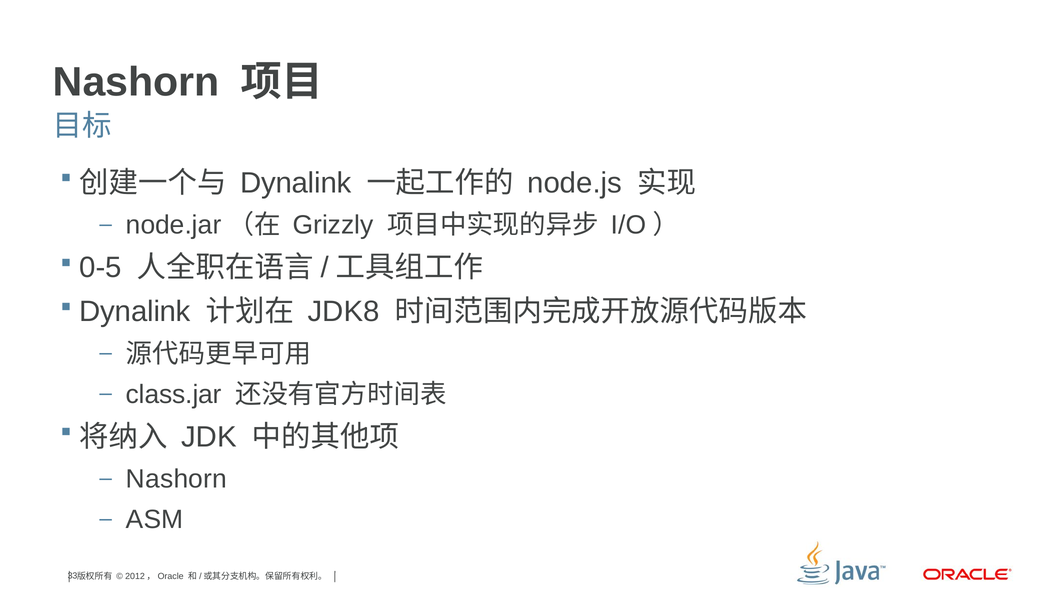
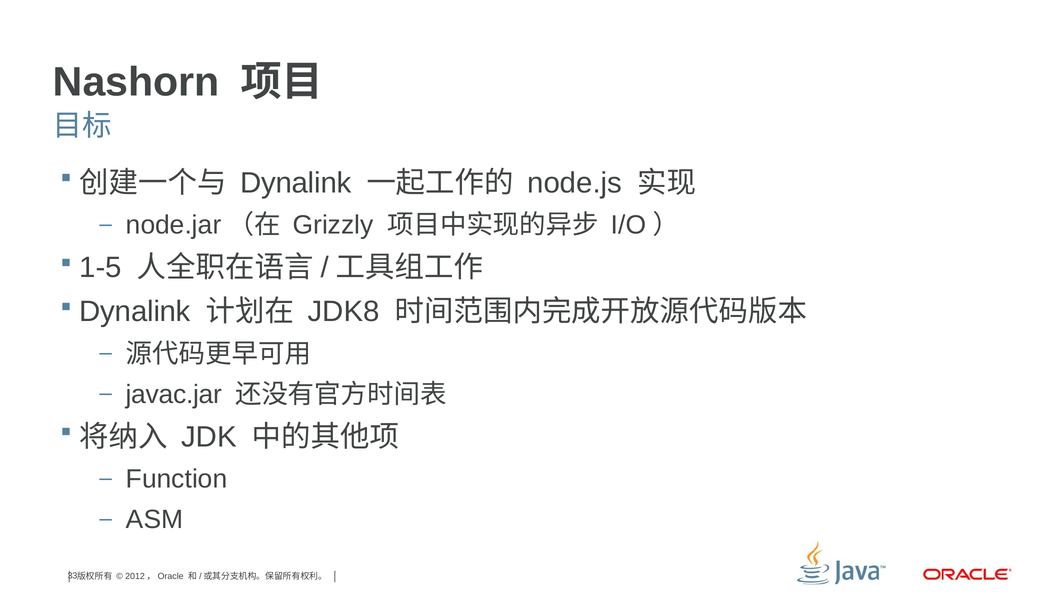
0-5: 0-5 -> 1-5 (101, 268)
class.jar: class.jar -> javac.jar (174, 395)
Nashorn: Nashorn -> Function (177, 479)
